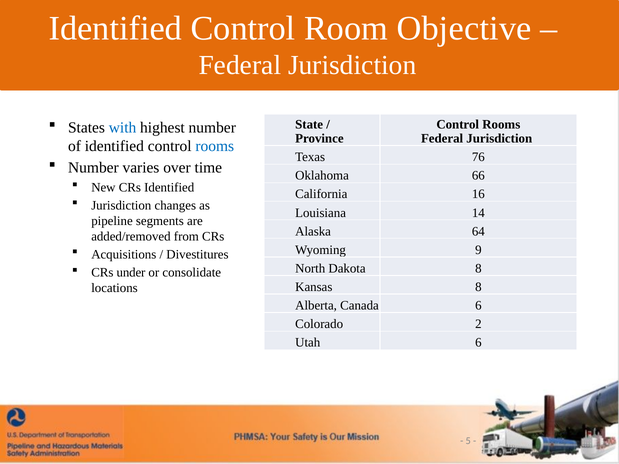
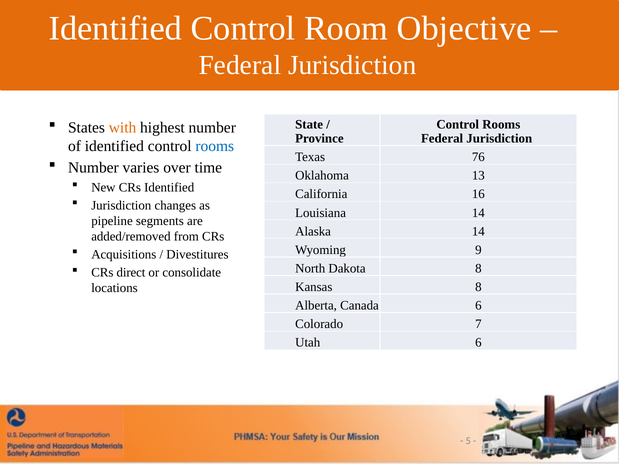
with colour: blue -> orange (123, 128)
66: 66 -> 13 (478, 176)
Alaska 64: 64 -> 14 (478, 231)
under: under -> direct (131, 272)
2: 2 -> 7 (478, 324)
